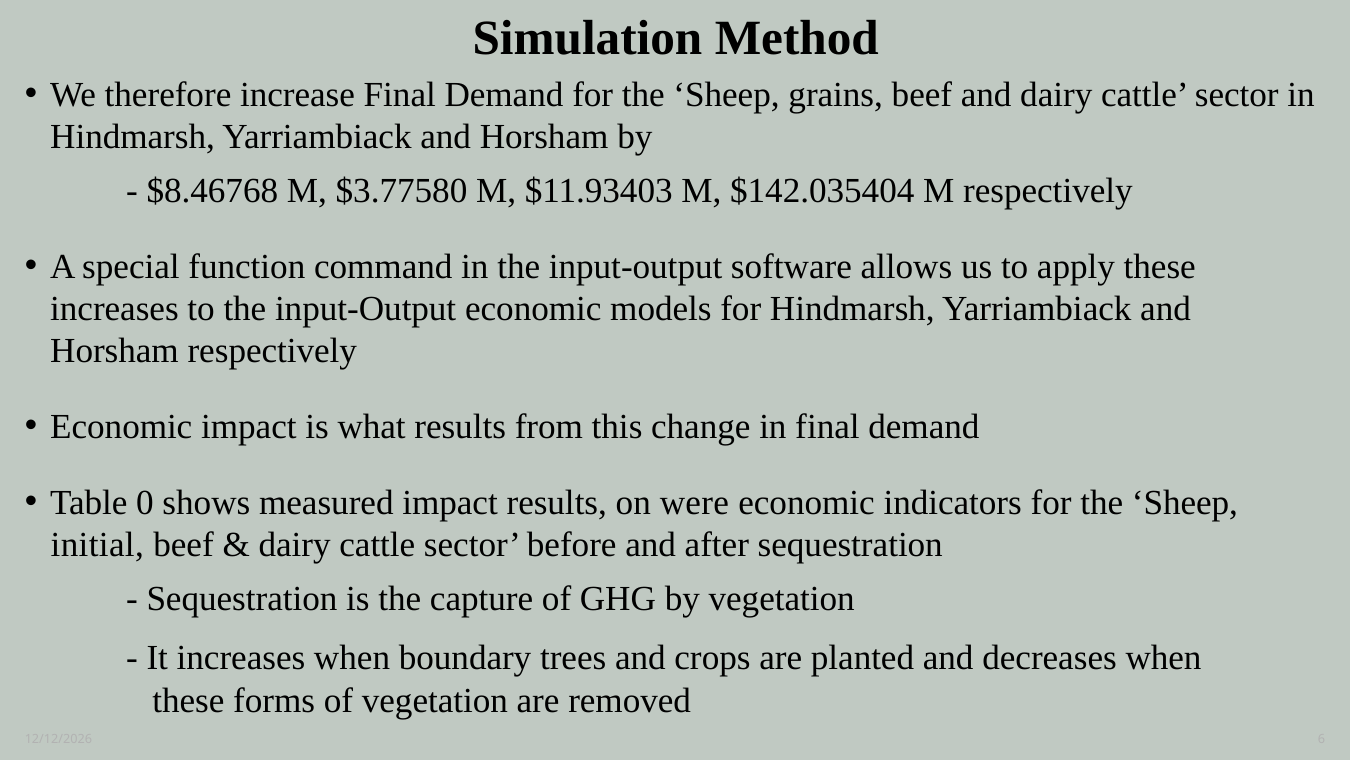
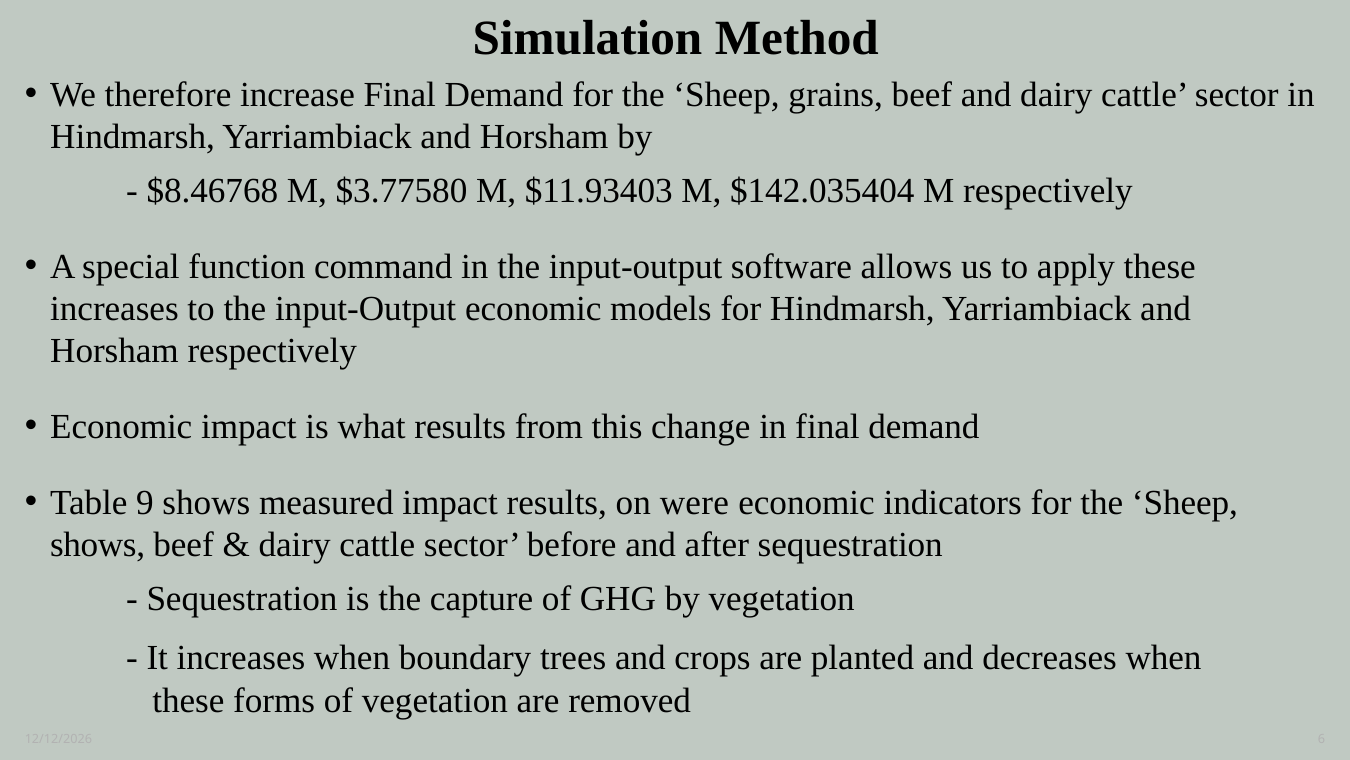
0: 0 -> 9 (145, 503)
initial: initial -> shows (98, 545)
